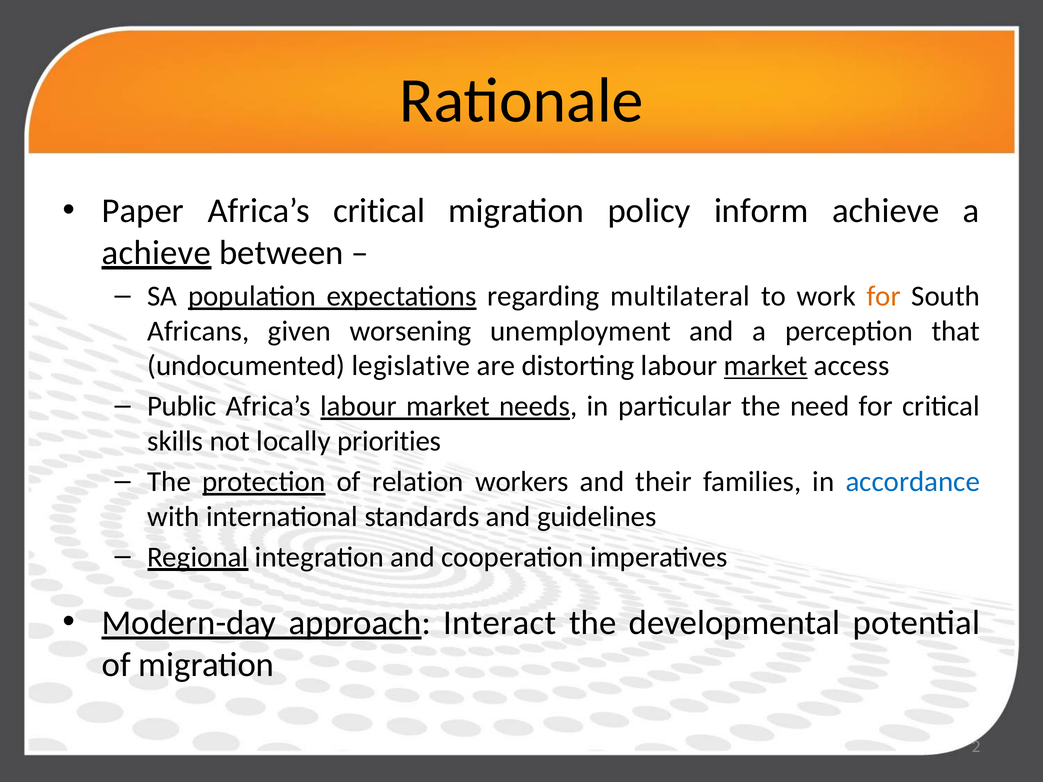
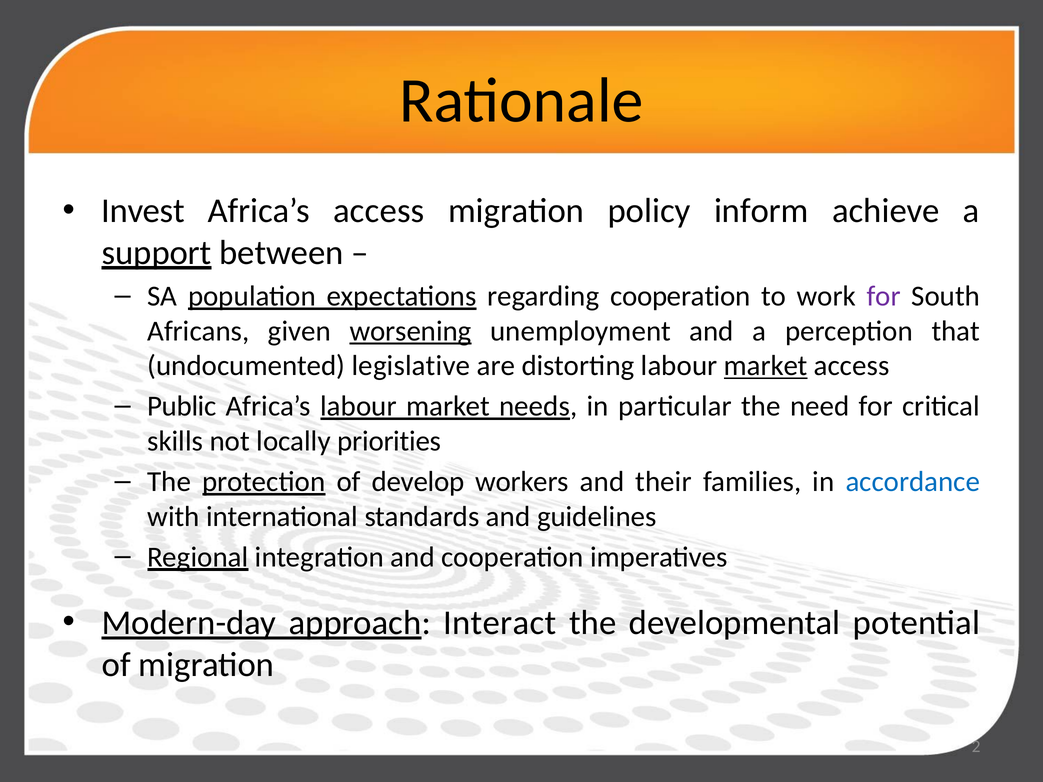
Paper: Paper -> Invest (143, 211)
Africa’s critical: critical -> access (379, 211)
achieve: achieve -> support (157, 253)
regarding multilateral: multilateral -> cooperation (680, 296)
for colour: orange -> purple (884, 296)
worsening underline: none -> present (411, 331)
relation: relation -> develop (418, 482)
